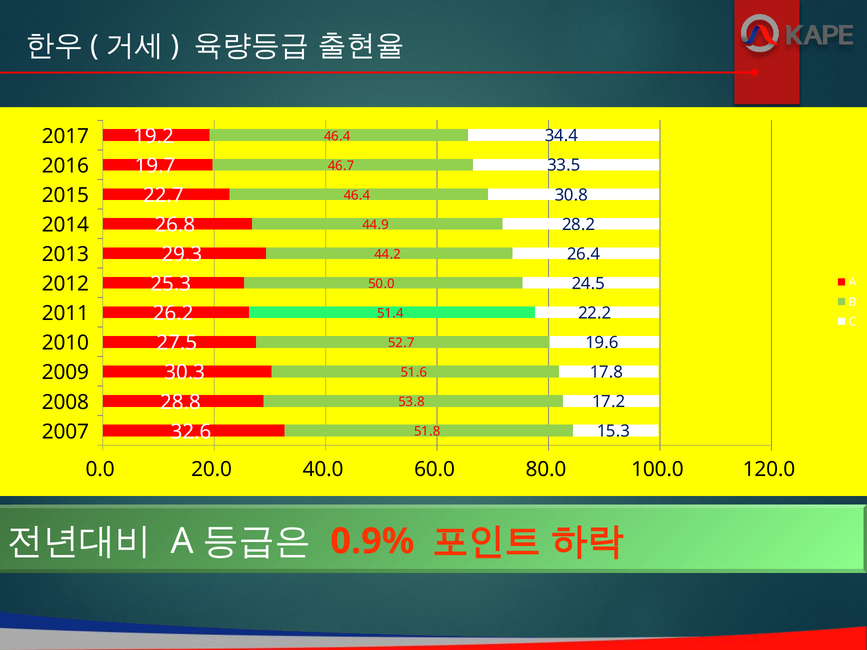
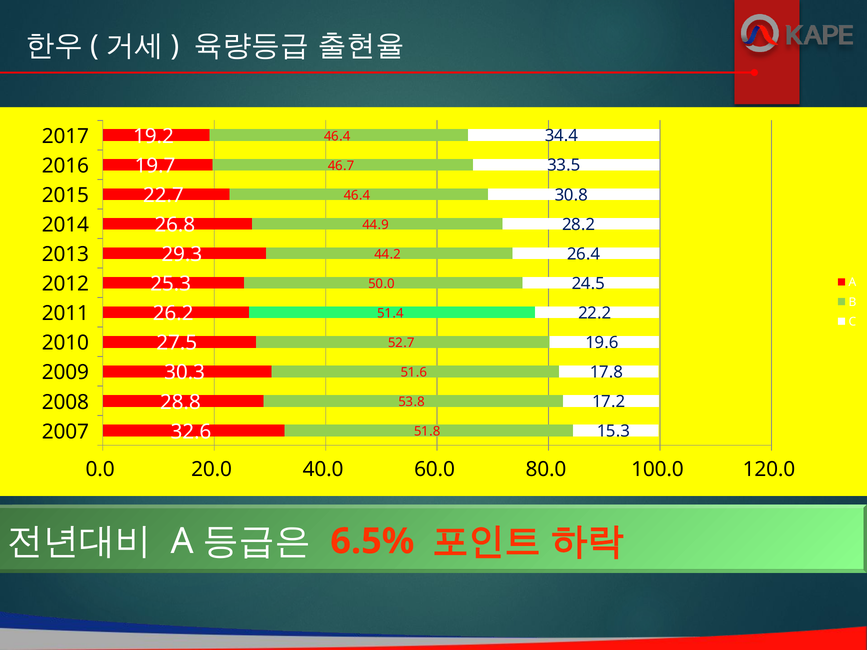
0.9%: 0.9% -> 6.5% (372, 541)
